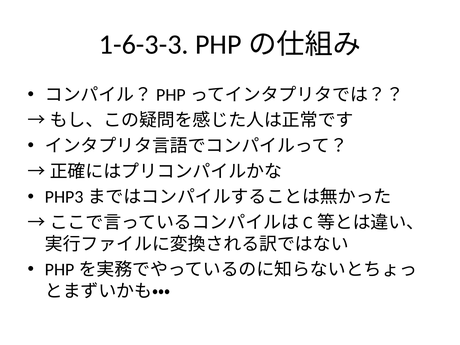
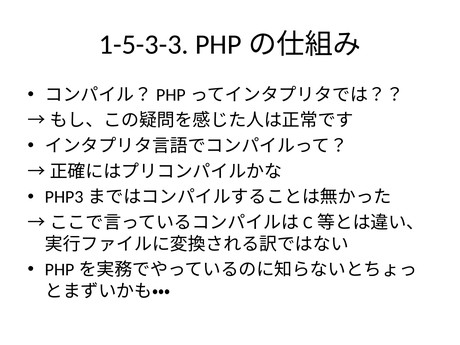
1-6-3-3: 1-6-3-3 -> 1-5-3-3 (144, 45)
